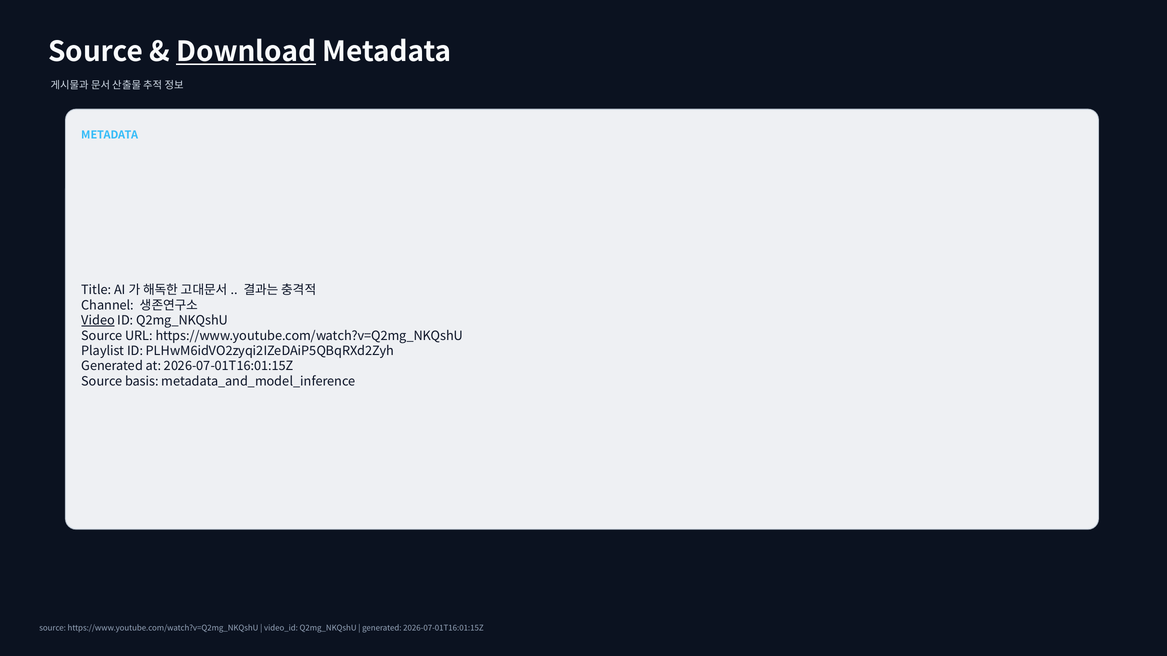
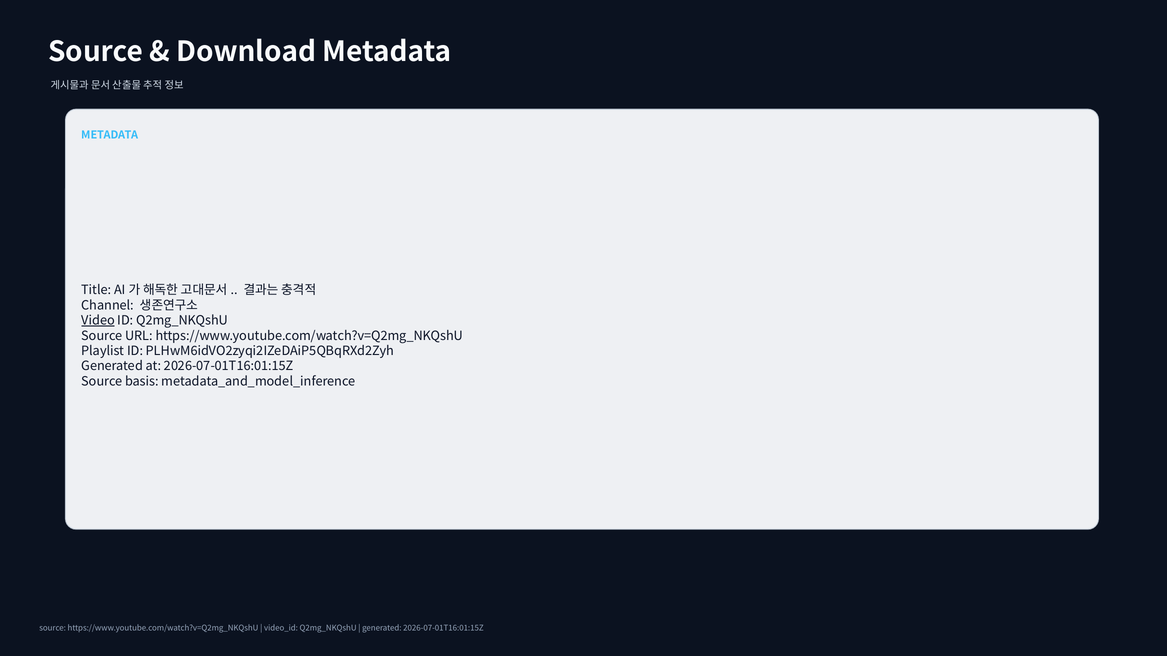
Download underline: present -> none (246, 52)
